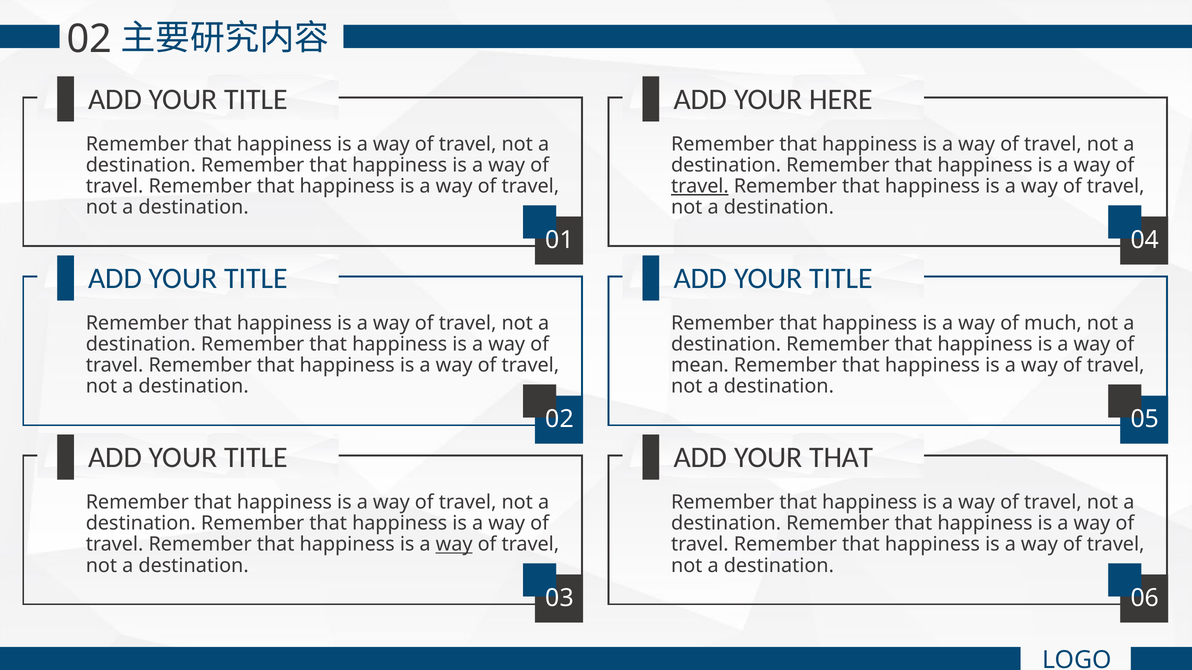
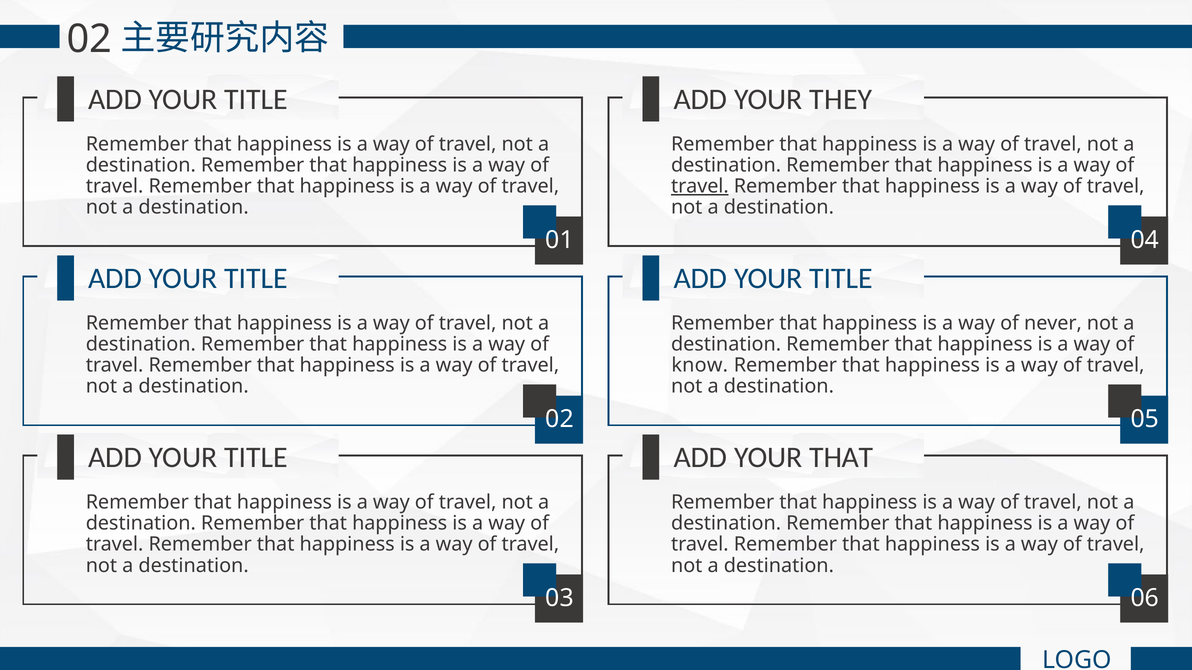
HERE: HERE -> THEY (841, 99)
much: much -> never (1053, 323)
mean: mean -> know (700, 366)
way underline: present -> none (454, 545)
